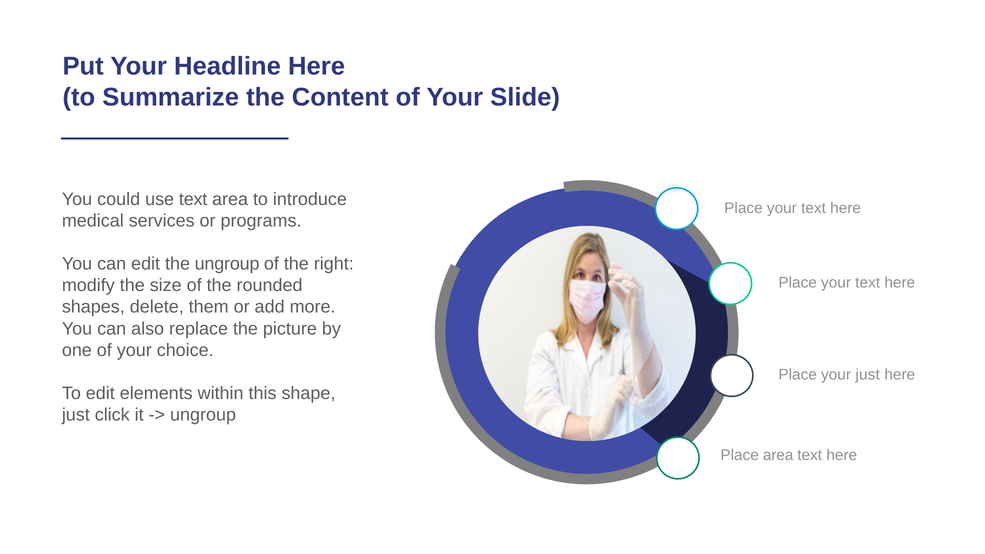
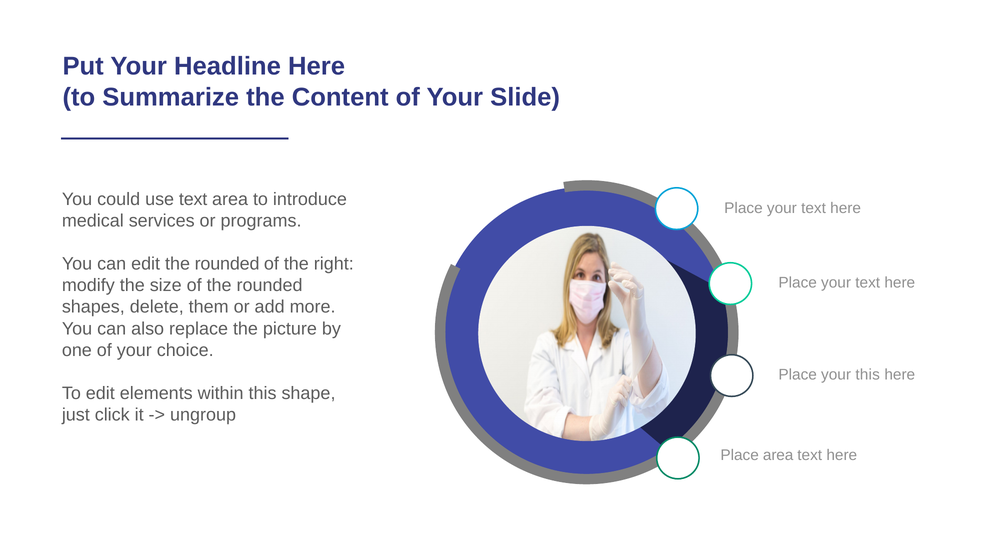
edit the ungroup: ungroup -> rounded (227, 264)
your just: just -> this (868, 375)
